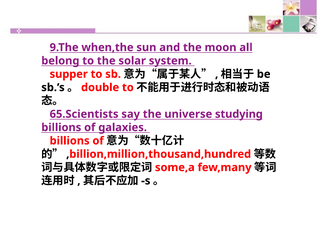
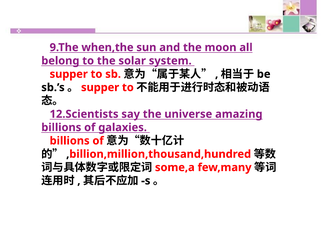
double: double -> supper (100, 87)
65.Scientists: 65.Scientists -> 12.Scientists (84, 114)
studying: studying -> amazing (239, 114)
